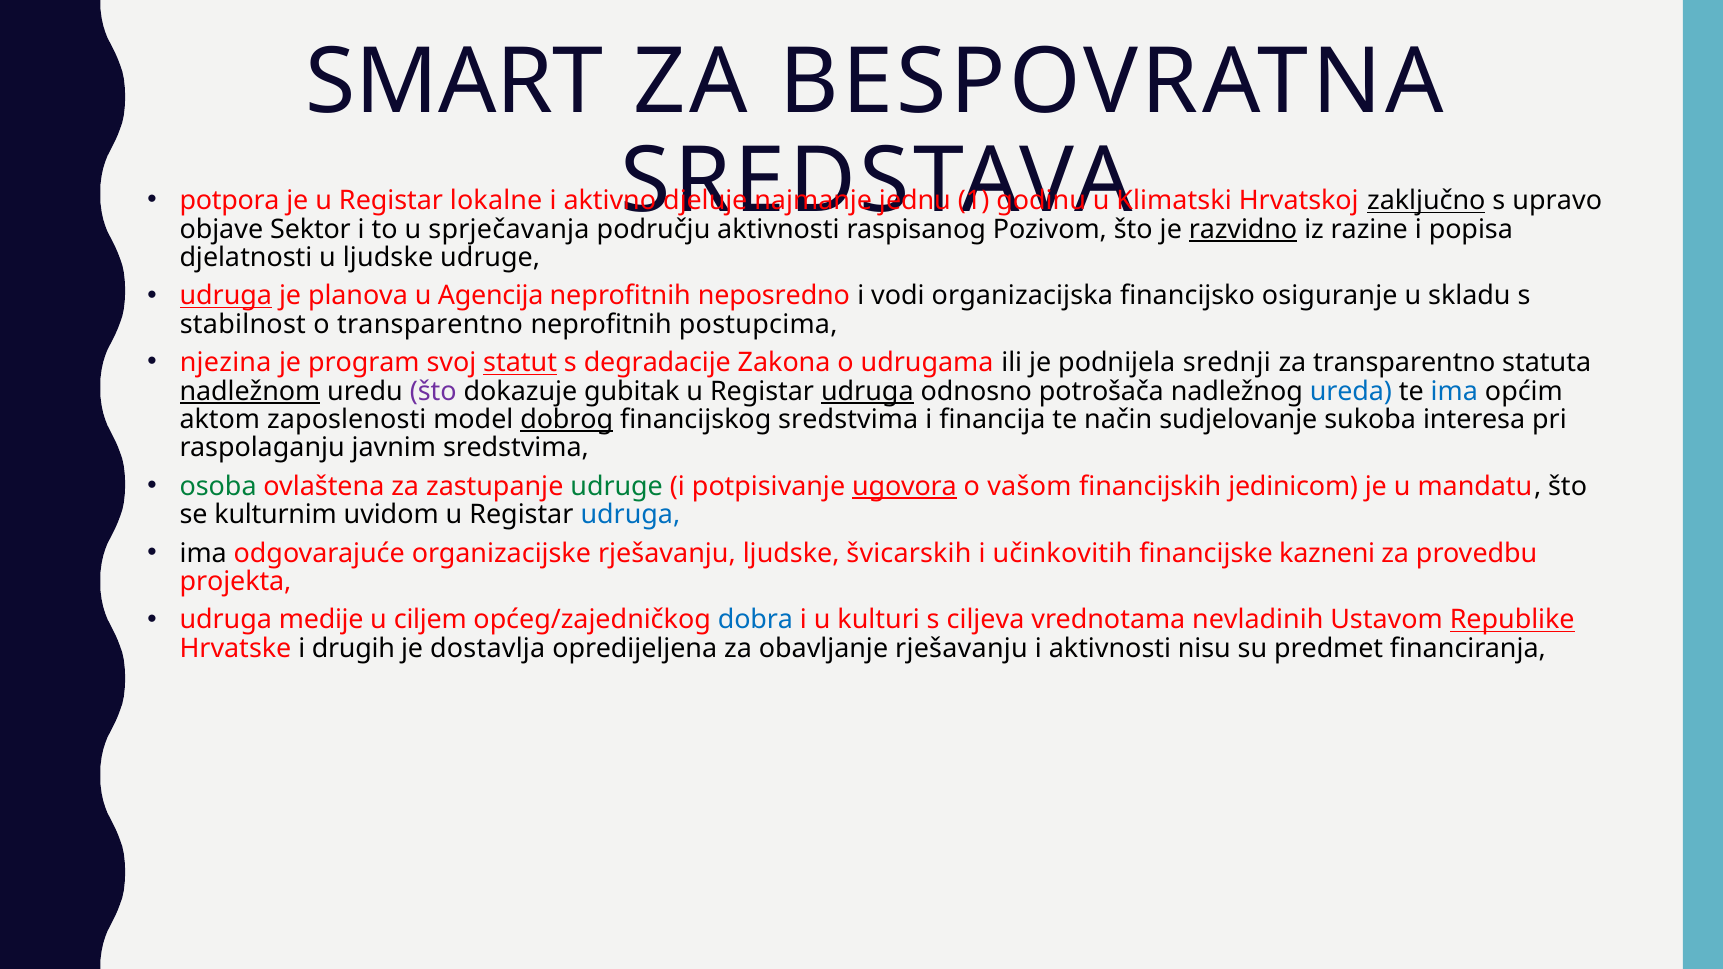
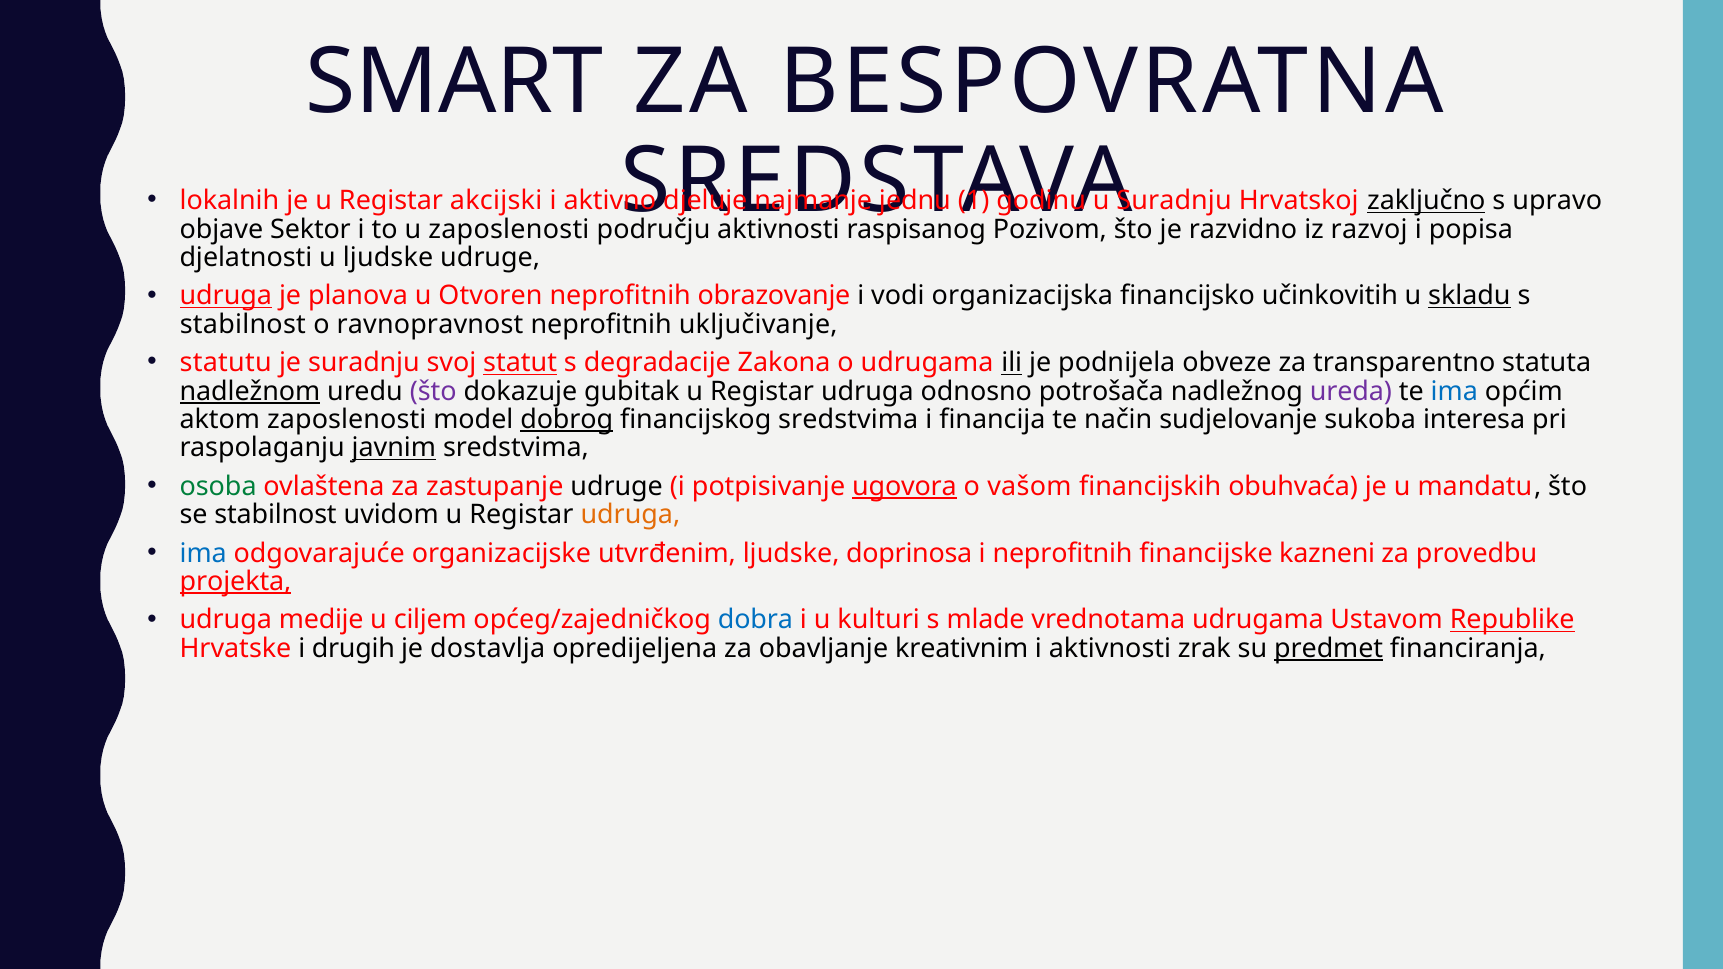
potpora: potpora -> lokalnih (229, 201)
lokalne: lokalne -> akcijski (496, 201)
Klimatski: Klimatski -> Suradnju (1174, 201)
u sprječavanja: sprječavanja -> zaposlenosti (509, 229)
razvidno underline: present -> none (1243, 229)
razine: razine -> razvoj (1369, 229)
Agencija: Agencija -> Otvoren (491, 296)
neposredno: neposredno -> obrazovanje (774, 296)
osiguranje: osiguranje -> učinkovitih (1330, 296)
skladu underline: none -> present (1469, 296)
o transparentno: transparentno -> ravnopravnost (430, 324)
postupcima: postupcima -> uključivanje (758, 324)
njezina: njezina -> statutu (226, 363)
je program: program -> suradnju (364, 363)
ili underline: none -> present (1012, 363)
srednji: srednji -> obveze (1227, 363)
udruga underline: present -> none (867, 391)
ureda colour: blue -> purple (1351, 391)
javnim underline: none -> present (394, 448)
udruge colour: green -> black (617, 486)
jedinicom: jedinicom -> obuhvaća (1293, 486)
se kulturnim: kulturnim -> stabilnost (276, 515)
udruga colour: blue -> orange (630, 515)
ima colour: black -> blue (203, 553)
organizacijske rješavanju: rješavanju -> utvrđenim (667, 553)
švicarskih: švicarskih -> doprinosa (909, 553)
i učinkovitih: učinkovitih -> neprofitnih (1063, 553)
projekta underline: none -> present (236, 582)
ciljeva: ciljeva -> mlade (986, 620)
vrednotama nevladinih: nevladinih -> udrugama (1258, 620)
obavljanje rješavanju: rješavanju -> kreativnim (962, 648)
nisu: nisu -> zrak (1204, 648)
predmet underline: none -> present (1329, 648)
